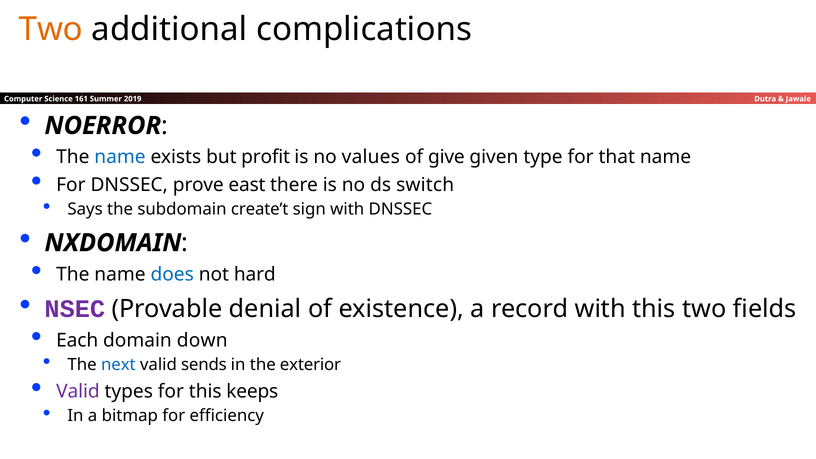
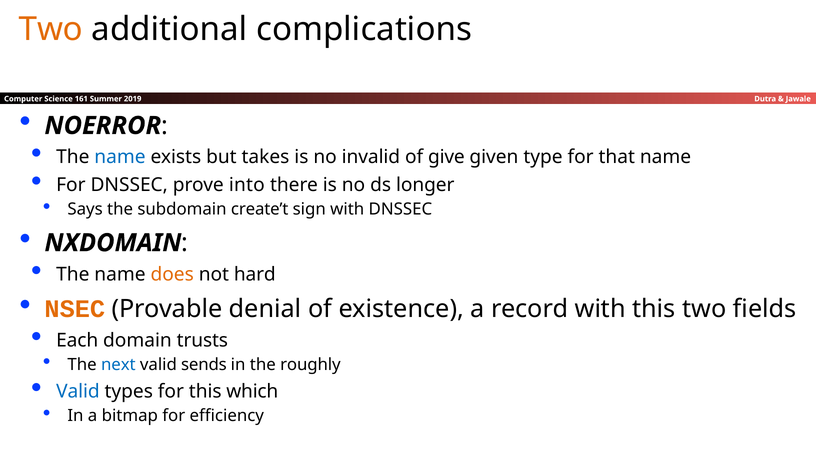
profit: profit -> takes (265, 157)
values: values -> invalid (371, 157)
east: east -> into (247, 185)
switch: switch -> longer (425, 185)
does colour: blue -> orange (172, 274)
NSEC colour: purple -> orange (75, 309)
down: down -> trusts (202, 340)
exterior: exterior -> roughly (310, 365)
Valid colour: purple -> blue (78, 391)
keeps: keeps -> which (252, 391)
